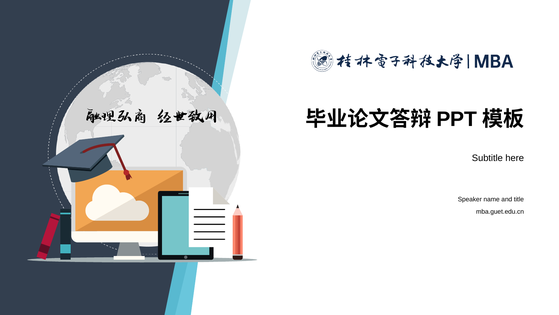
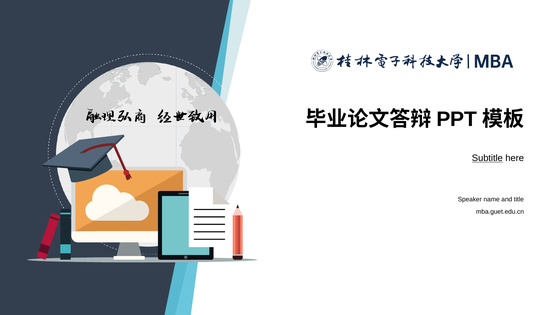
Subtitle underline: none -> present (487, 158)
